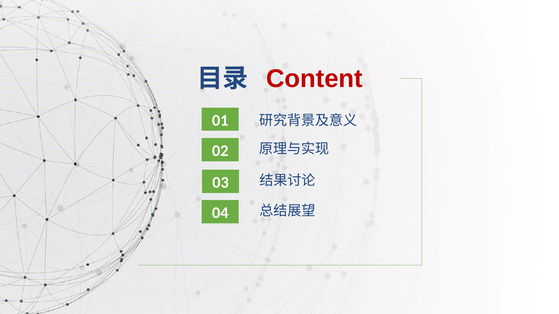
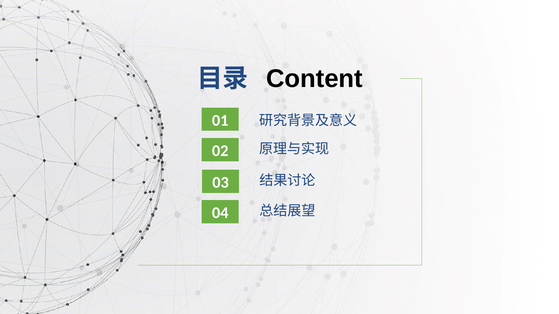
Content colour: red -> black (314, 79)
